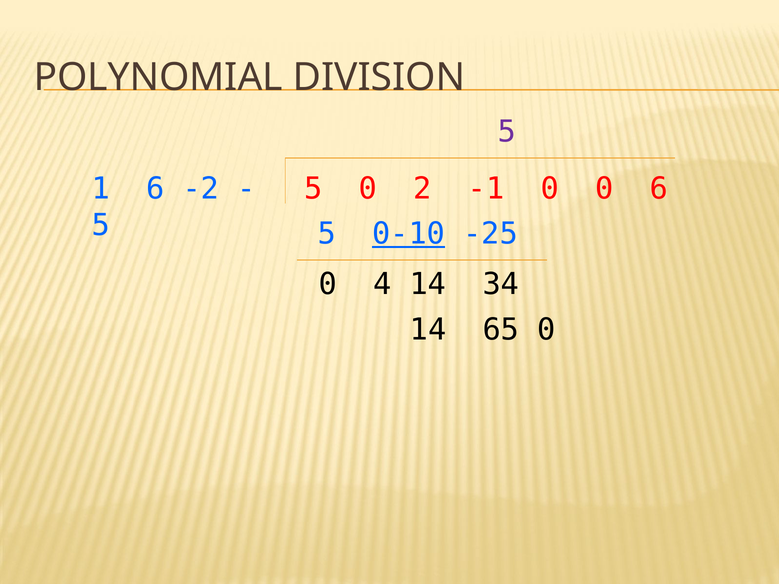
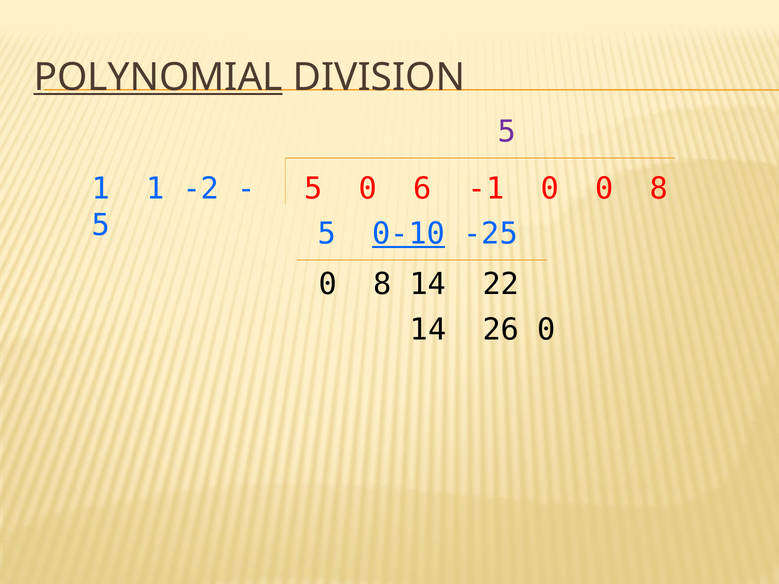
POLYNOMIAL underline: none -> present (158, 77)
1 6: 6 -> 1 (155, 189)
2: 2 -> 6 (422, 189)
0 0 6: 6 -> 8 (659, 189)
4: 4 -> 8 (382, 284)
34: 34 -> 22 (501, 284)
65: 65 -> 26 (501, 330)
